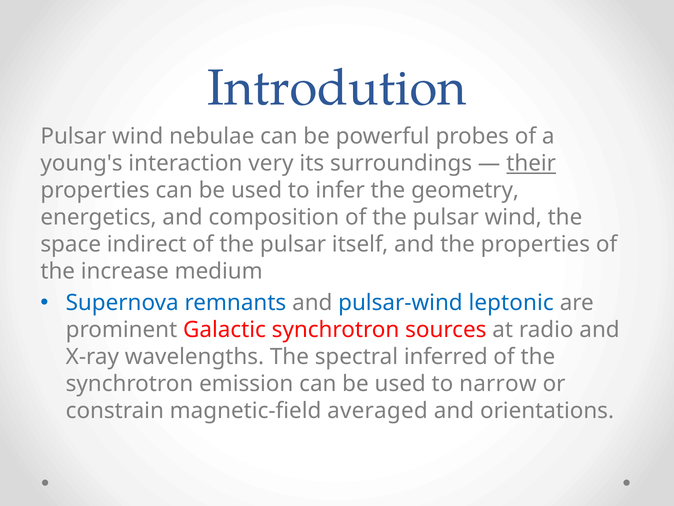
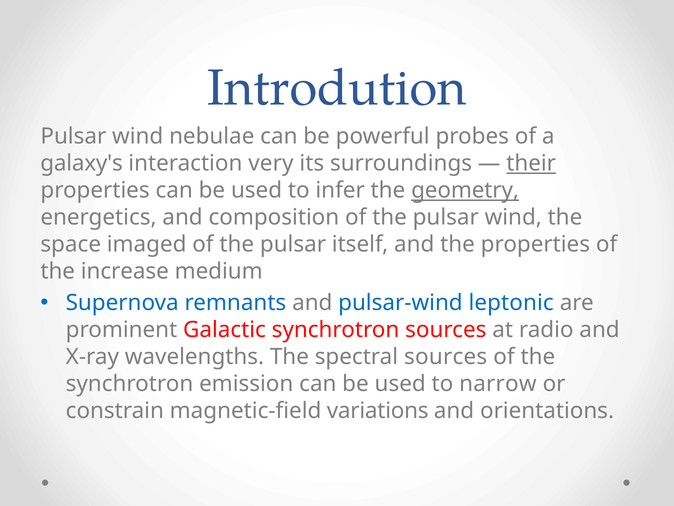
young's: young's -> galaxy's (82, 163)
geometry underline: none -> present (465, 190)
indirect: indirect -> imaged (147, 244)
spectral inferred: inferred -> sources (446, 357)
averaged: averaged -> variations (378, 410)
